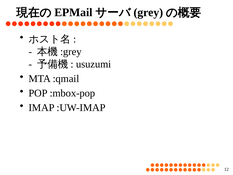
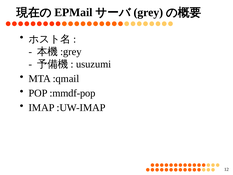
:mbox-pop: :mbox-pop -> :mmdf-pop (73, 93)
